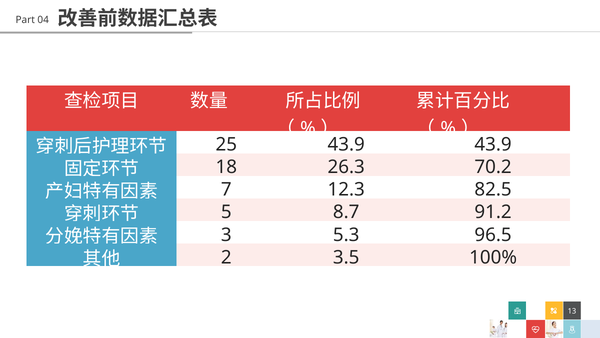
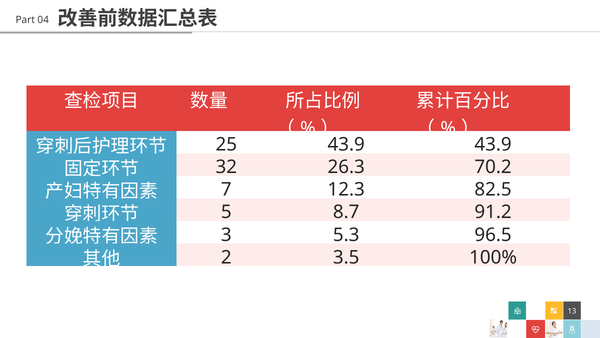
18: 18 -> 32 (226, 167)
